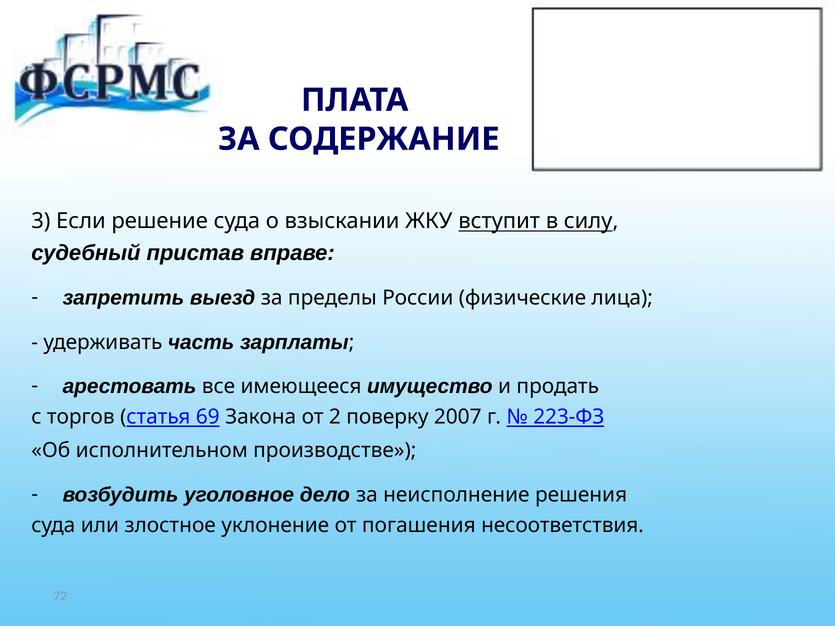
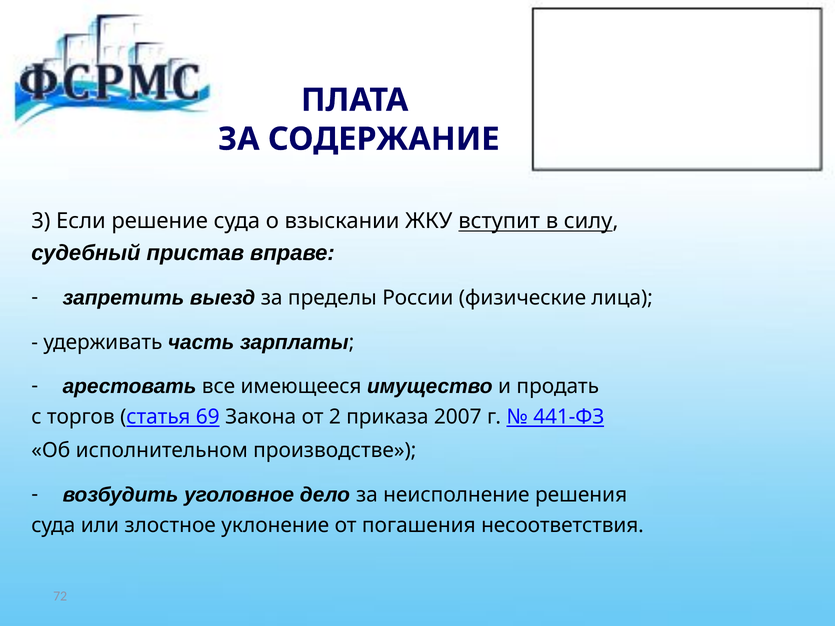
поверку: поверку -> приказа (387, 417)
223-ФЗ: 223-ФЗ -> 441-ФЗ (569, 417)
